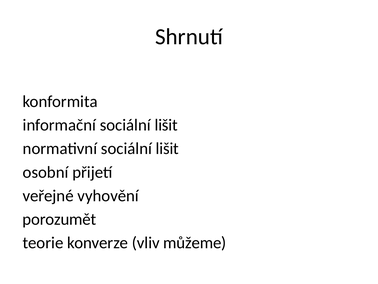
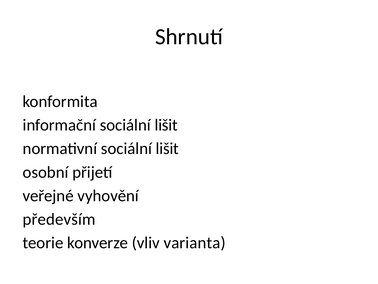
porozumět: porozumět -> především (59, 219)
můžeme: můžeme -> varianta (195, 242)
